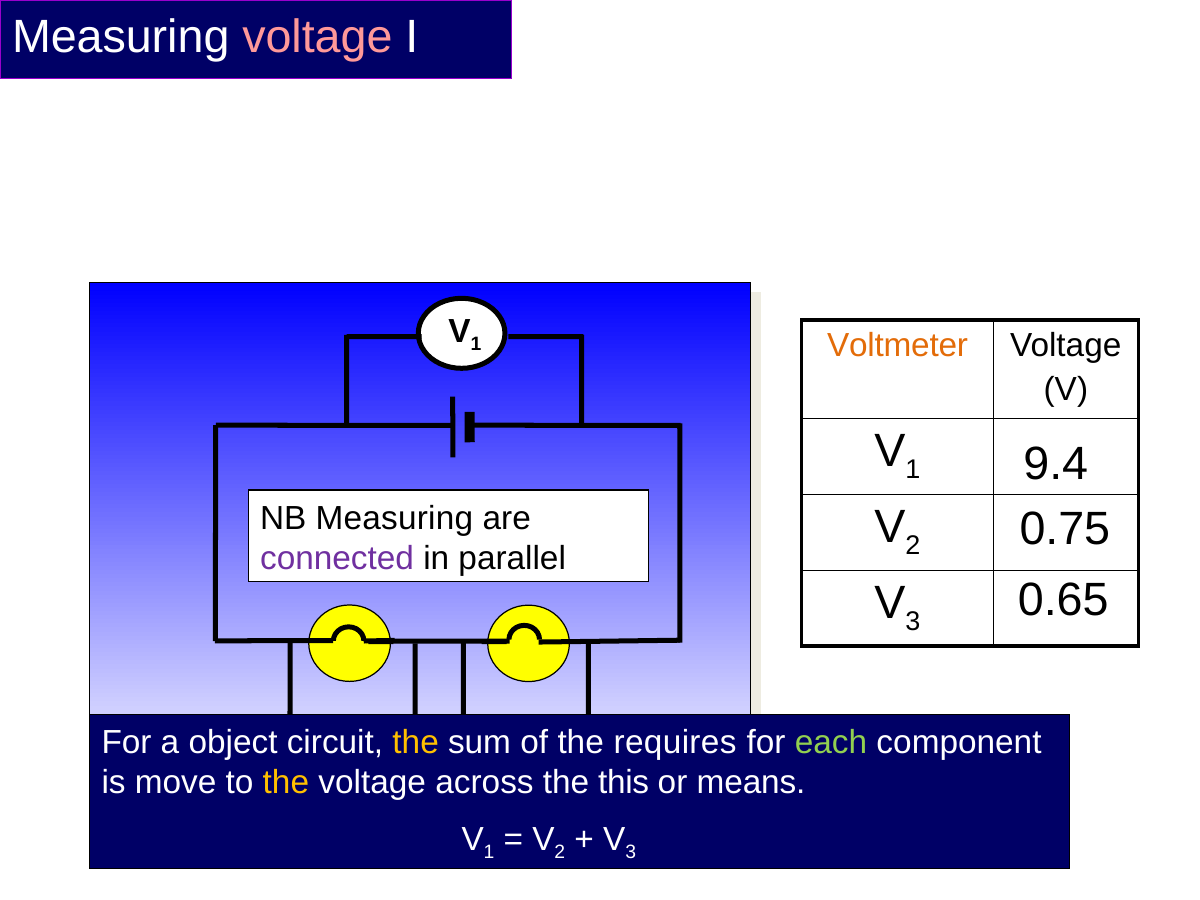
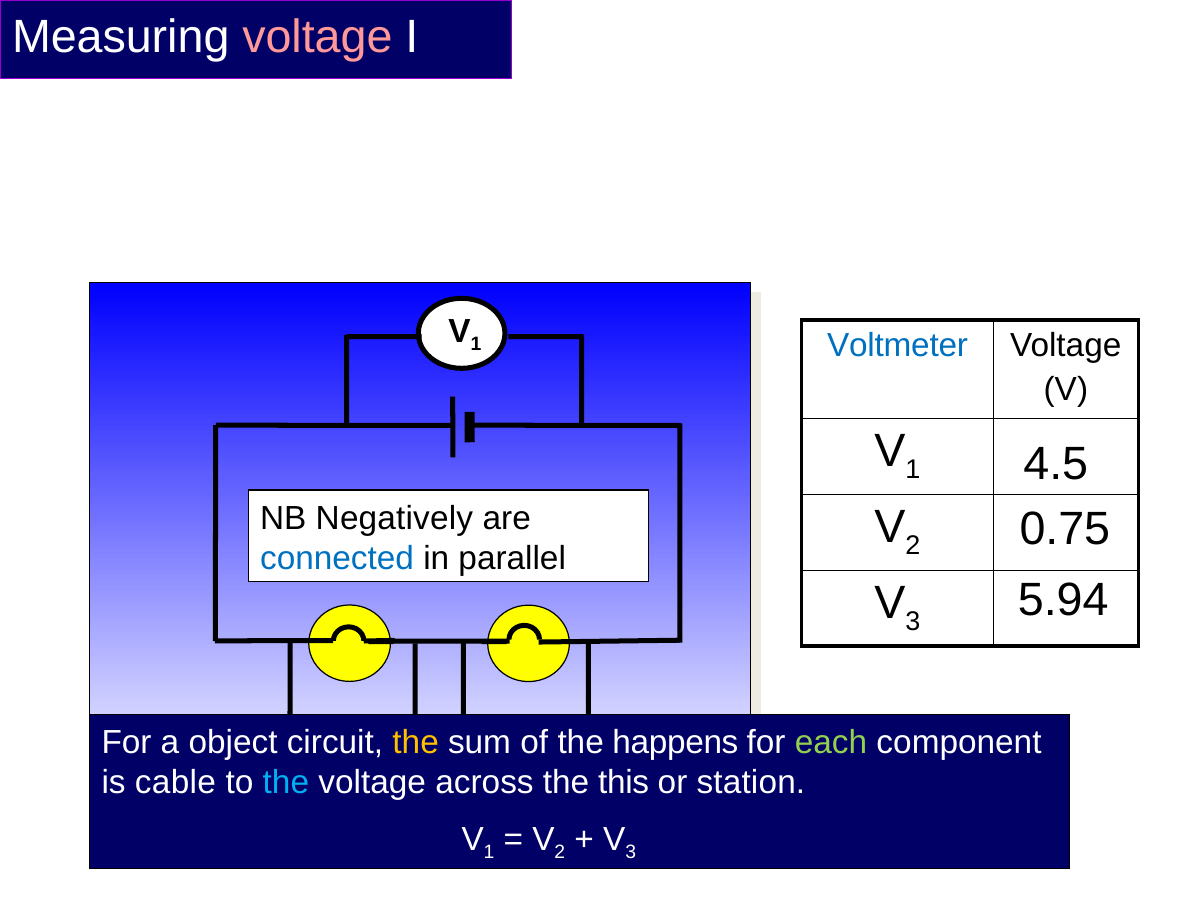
Voltmeter colour: orange -> blue (898, 345)
9.4: 9.4 -> 4.5 (1056, 464)
NB Measuring: Measuring -> Negatively (394, 518)
connected colour: purple -> blue (337, 558)
0.65: 0.65 -> 5.94 (1063, 600)
requires: requires -> happens (675, 743)
move: move -> cable (175, 783)
the colour: yellow -> light blue (286, 783)
means: means -> station (751, 783)
